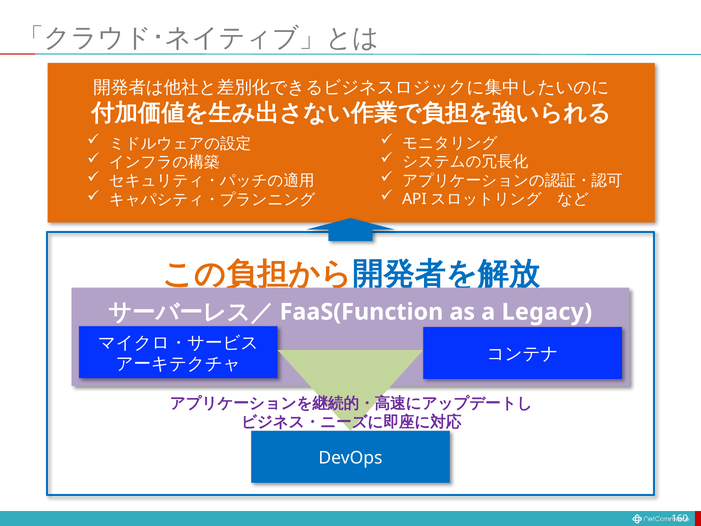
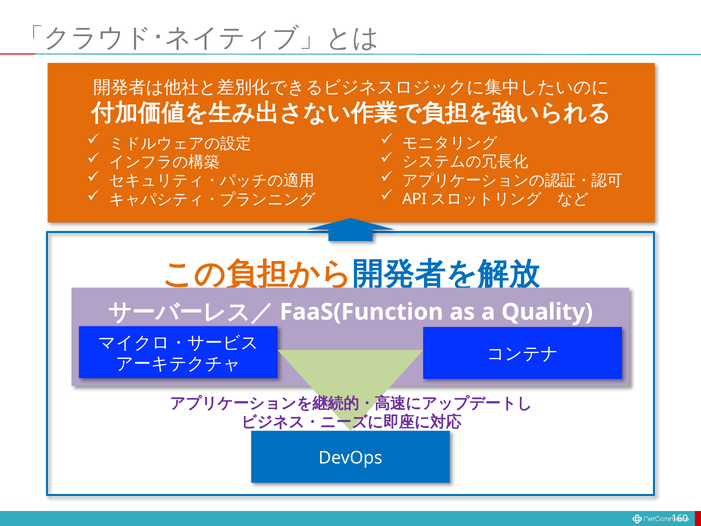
Legacy: Legacy -> Quality (547, 312)
